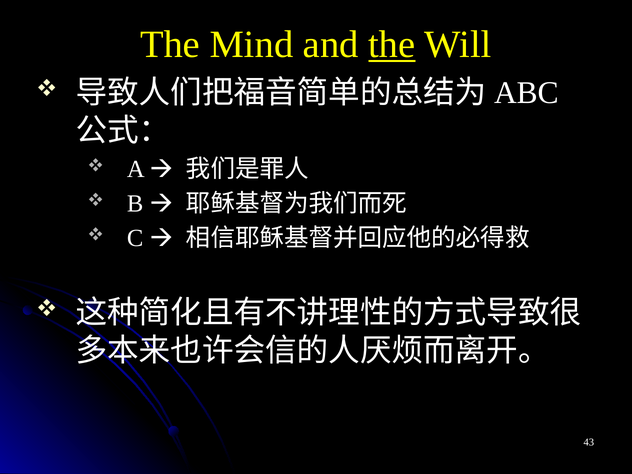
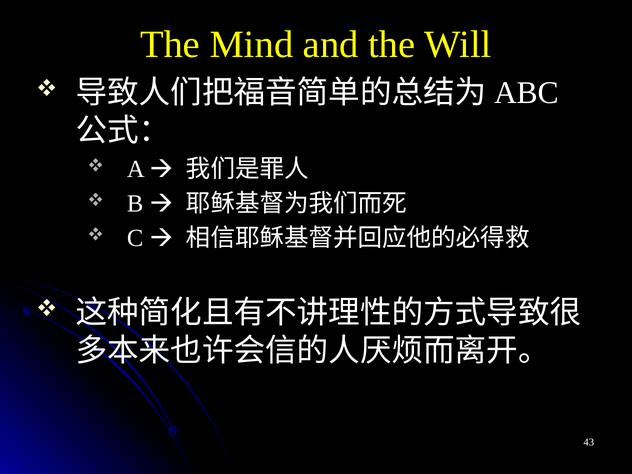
the underline: present -> none (392, 44)
